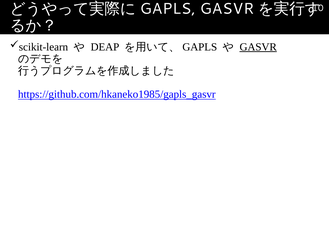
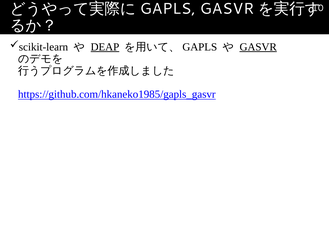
DEAP underline: none -> present (105, 47)
